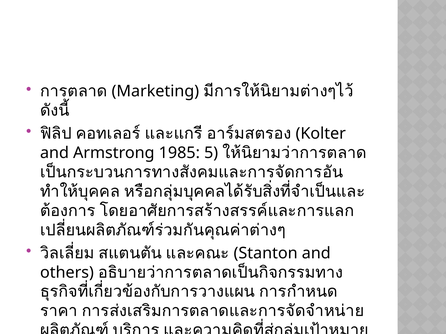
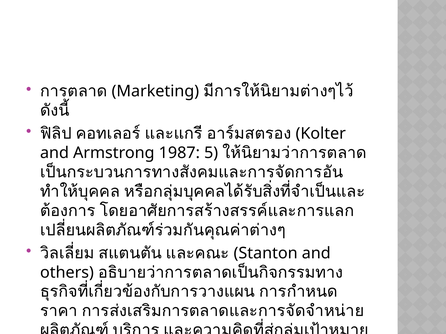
1985: 1985 -> 1987 (179, 153)
